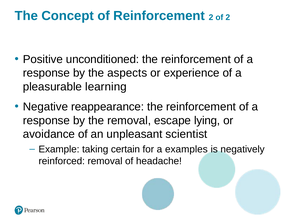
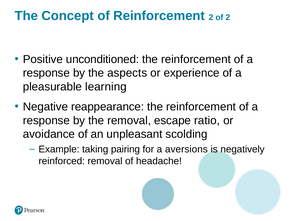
lying: lying -> ratio (207, 120)
scientist: scientist -> scolding (187, 134)
certain: certain -> pairing (125, 149)
examples: examples -> aversions (186, 149)
